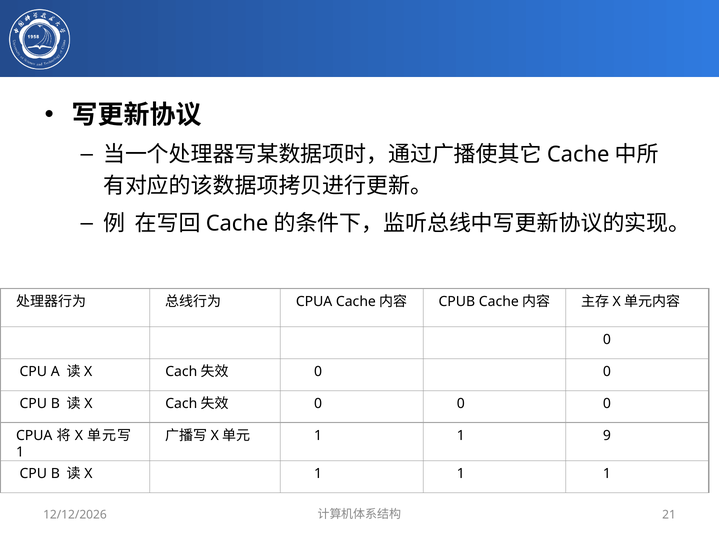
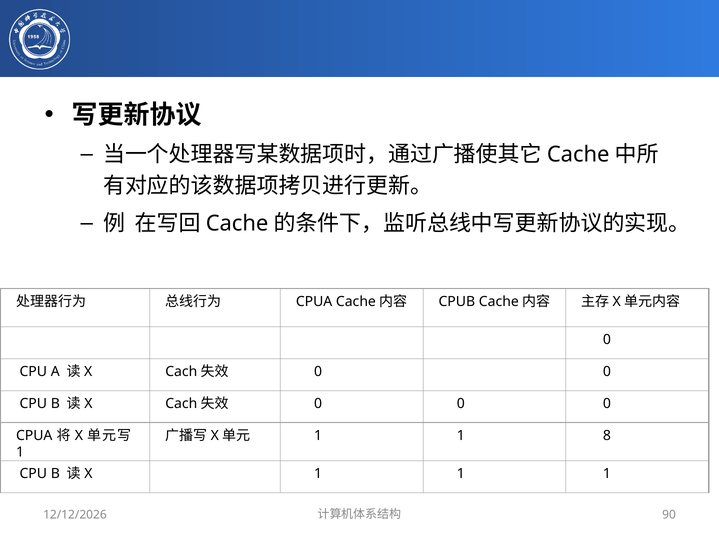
9: 9 -> 8 (607, 435)
21: 21 -> 90 (669, 514)
